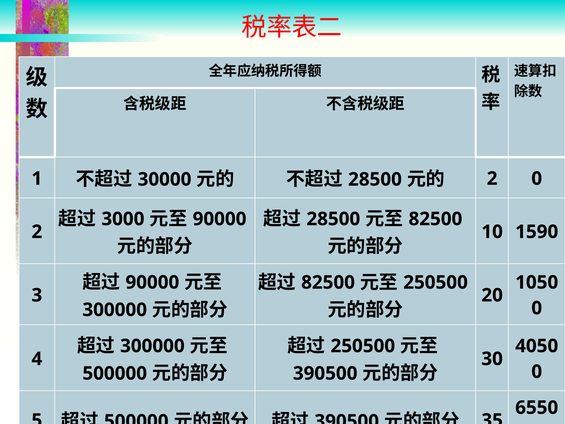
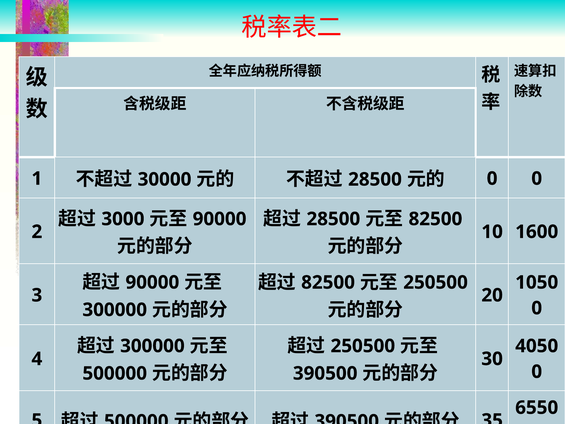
2: 2 -> 0 (492, 178)
1590: 1590 -> 1600 (537, 232)
